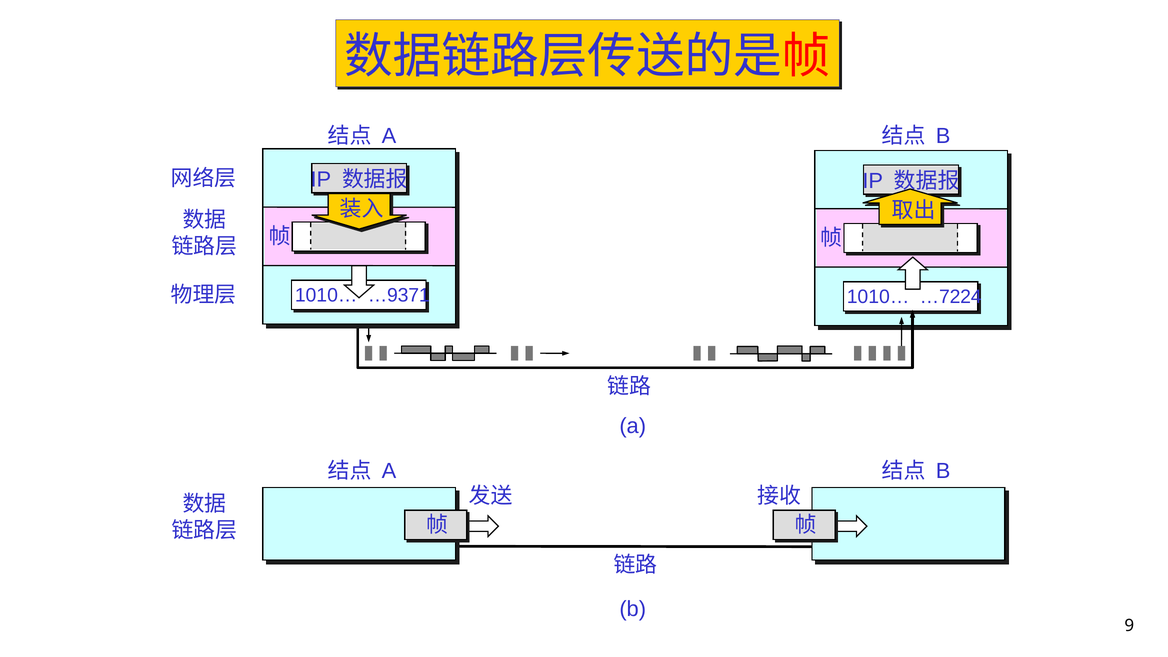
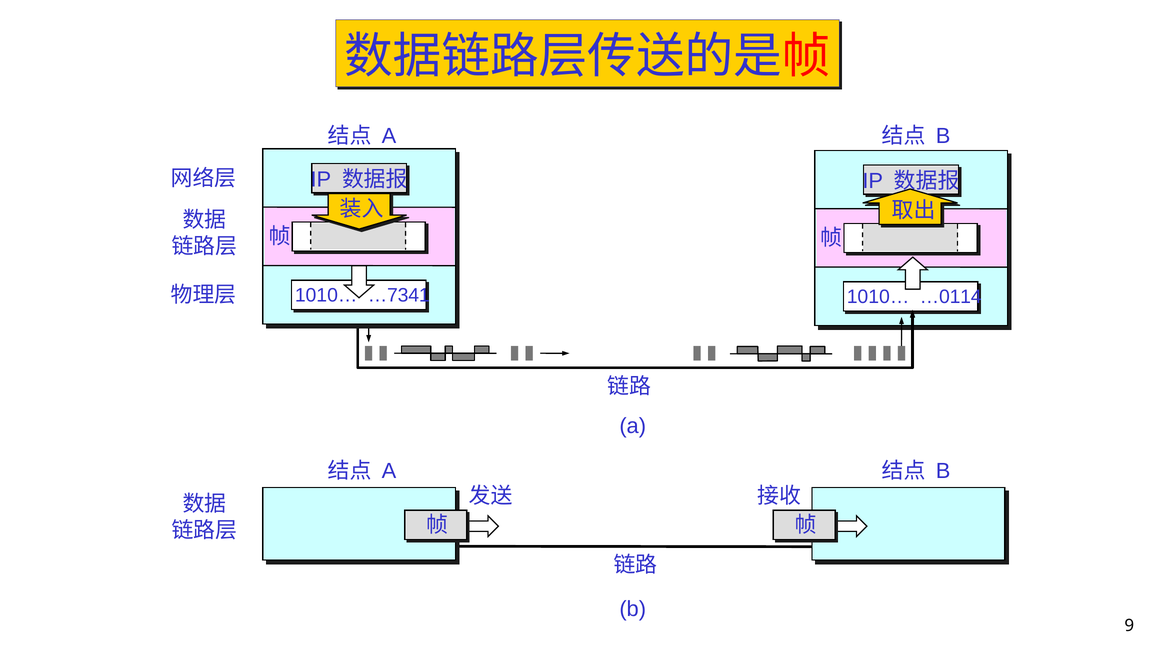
…9371: …9371 -> …7341 (399, 295)
…7224: …7224 -> …0114 (951, 297)
